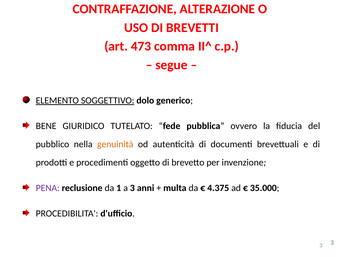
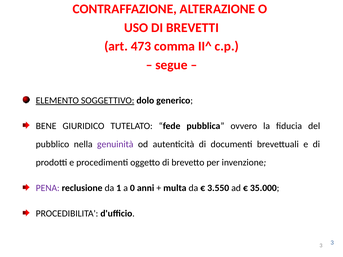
genuinità colour: orange -> purple (115, 144)
a 3: 3 -> 0 (132, 188)
4.375: 4.375 -> 3.550 (218, 188)
